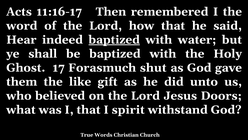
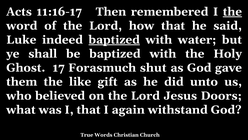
the underline: none -> present (232, 12)
Hear: Hear -> Luke (21, 40)
spirit: spirit -> again (128, 109)
